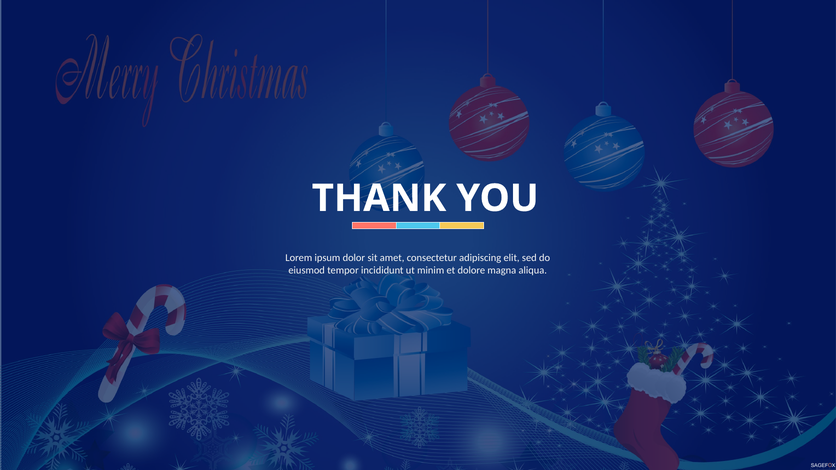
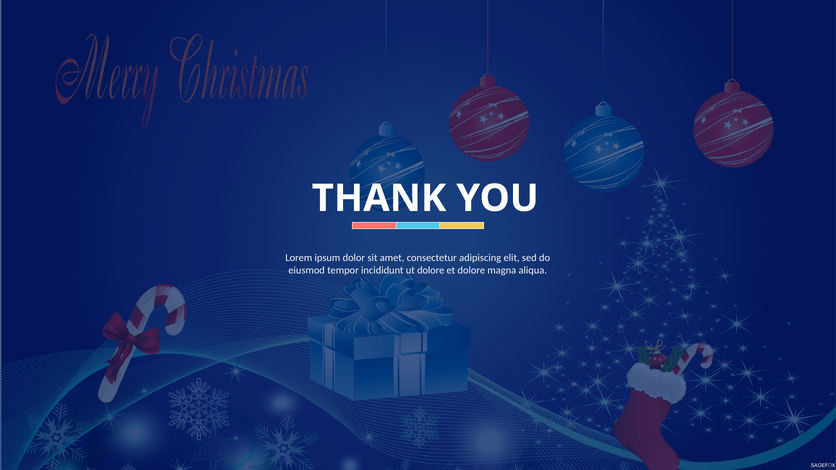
ut minim: minim -> dolore (431, 271)
